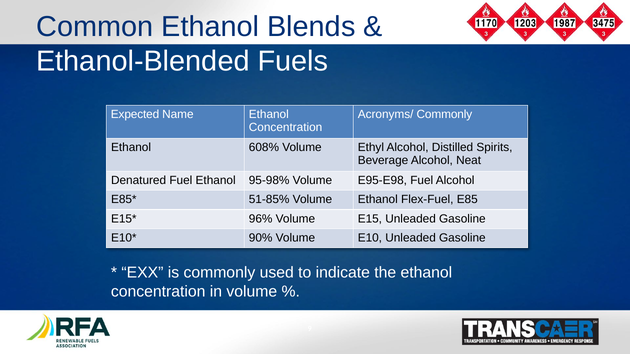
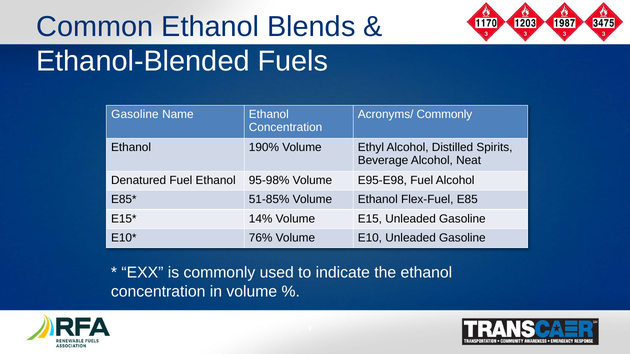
Expected: Expected -> Gasoline (135, 114)
608%: 608% -> 190% (264, 148)
96%: 96% -> 14% (261, 219)
90%: 90% -> 76% (261, 238)
